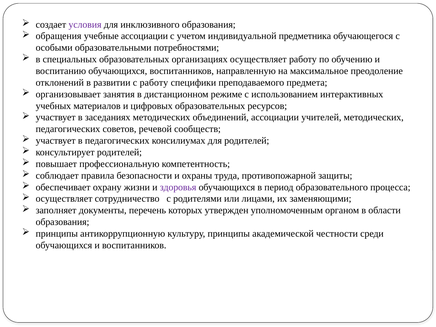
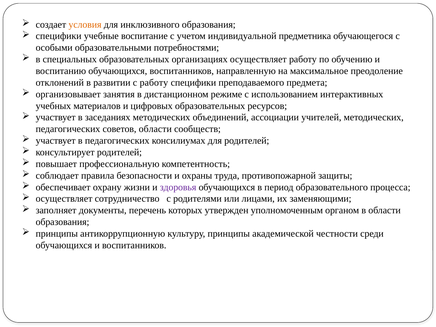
условия colour: purple -> orange (85, 24)
обращения: обращения -> специфики (59, 36)
учебные ассоциации: ассоциации -> воспитание (144, 36)
советов речевой: речевой -> области (155, 129)
